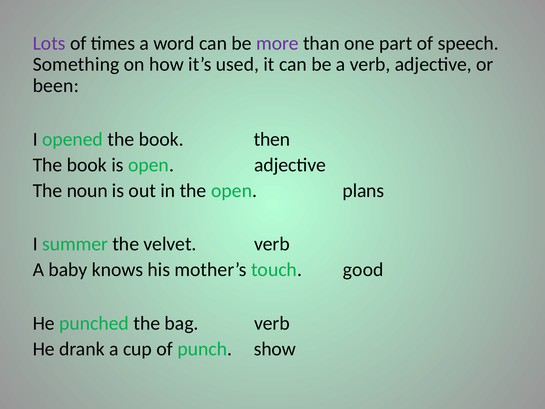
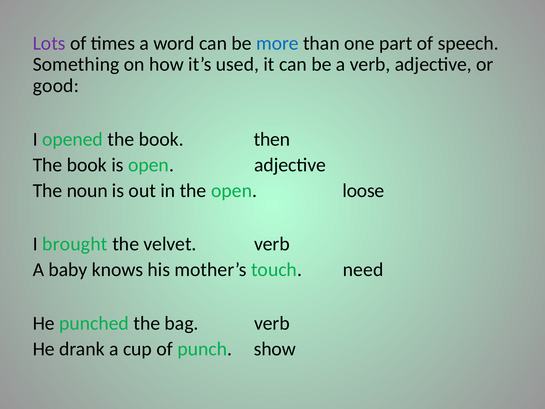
more colour: purple -> blue (277, 43)
been: been -> good (56, 86)
plans: plans -> loose (363, 190)
summer: summer -> brought (75, 244)
good: good -> need (363, 270)
